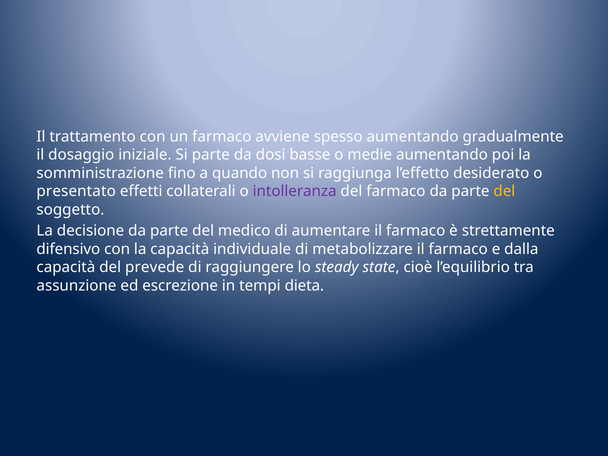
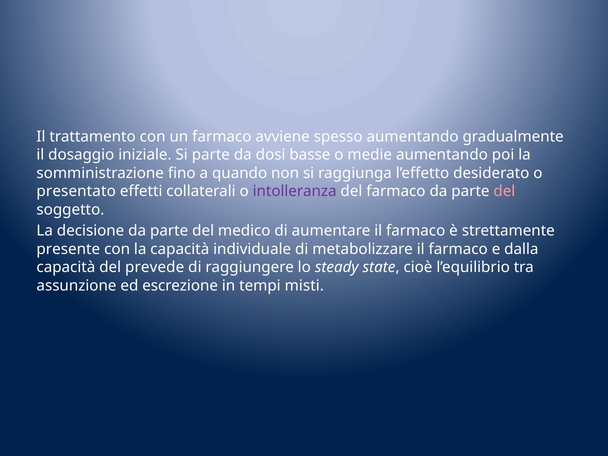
del colour: yellow -> pink (504, 191)
difensivo: difensivo -> presente (68, 249)
dieta: dieta -> misti (304, 286)
